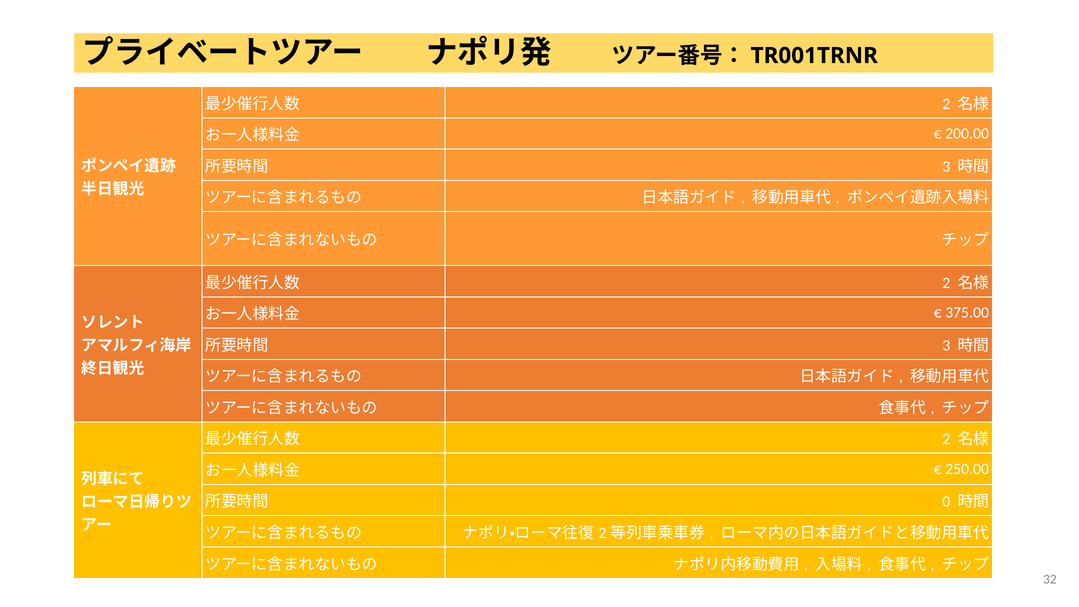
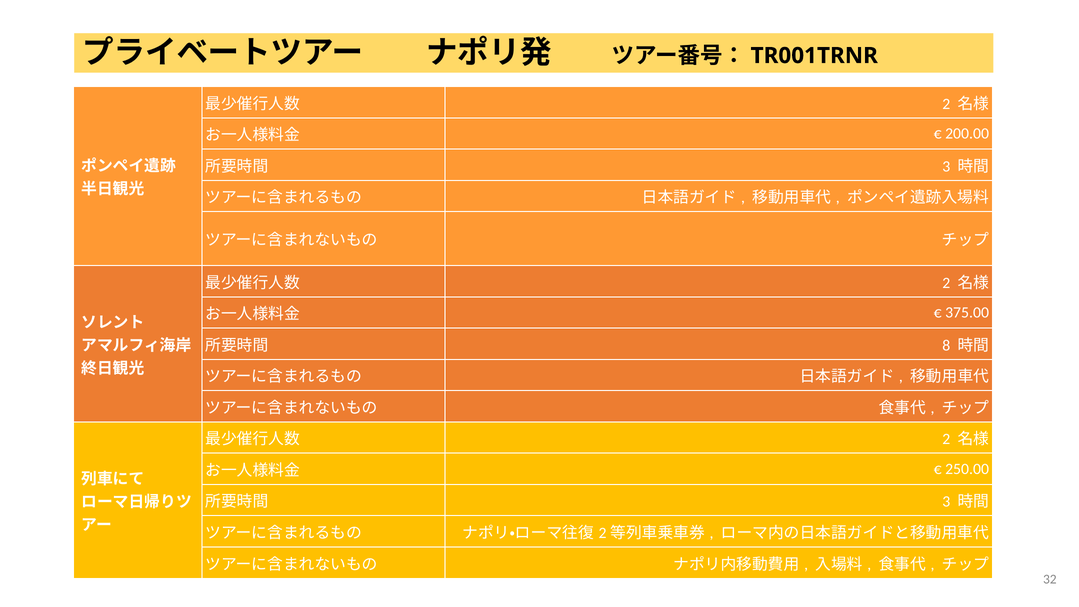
3: 3 -> 8 (946, 345)
0: 0 -> 3 (946, 502)
